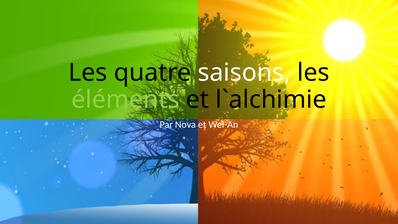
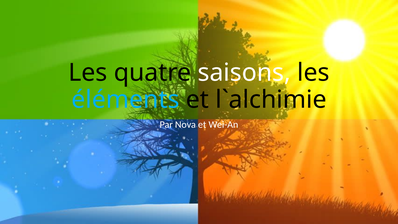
éléments colour: light green -> light blue (125, 99)
